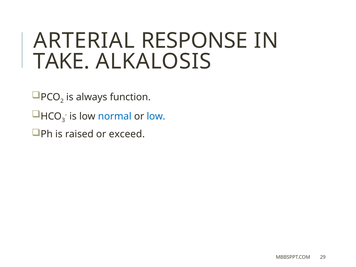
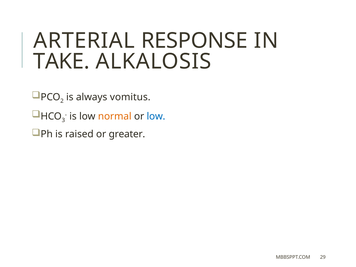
function: function -> vomitus (130, 97)
normal colour: blue -> orange (115, 116)
exceed: exceed -> greater (127, 134)
